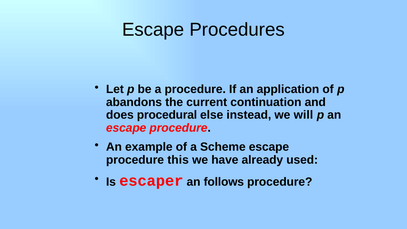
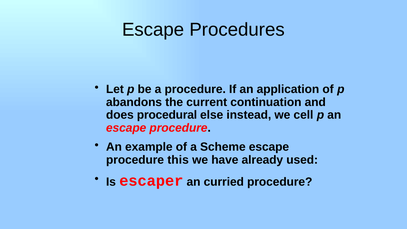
will: will -> cell (303, 115)
follows: follows -> curried (224, 182)
